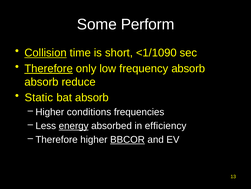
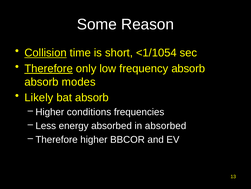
Perform: Perform -> Reason (148, 24)
<1/1090: <1/1090 -> <1/1054 (156, 53)
reduce: reduce -> modes (79, 82)
Static: Static -> Likely (39, 97)
energy underline: present -> none (74, 125)
in efficiency: efficiency -> absorbed (166, 125)
BBCOR underline: present -> none (127, 139)
